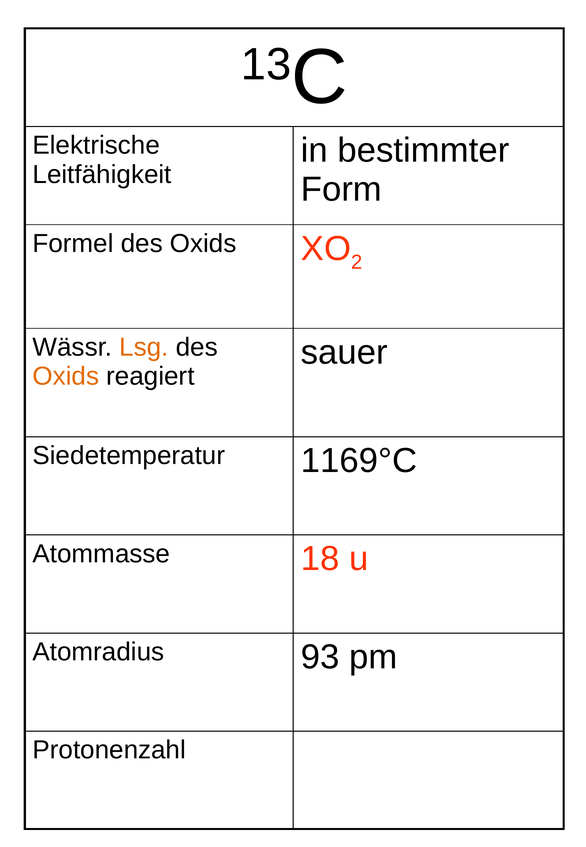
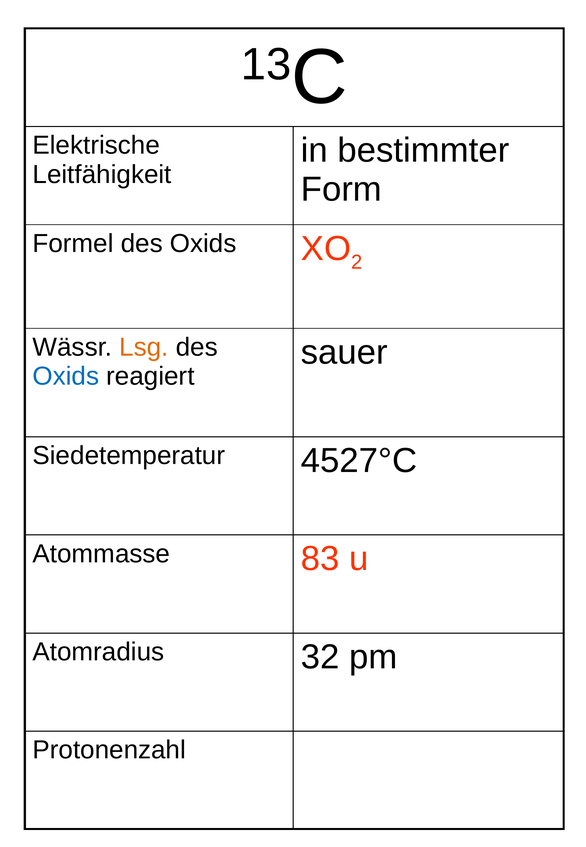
Oxids colour: orange -> blue (66, 376)
1169°C: 1169°C -> 4527°C (359, 460)
18: 18 -> 83 (320, 558)
93: 93 -> 32 (320, 657)
